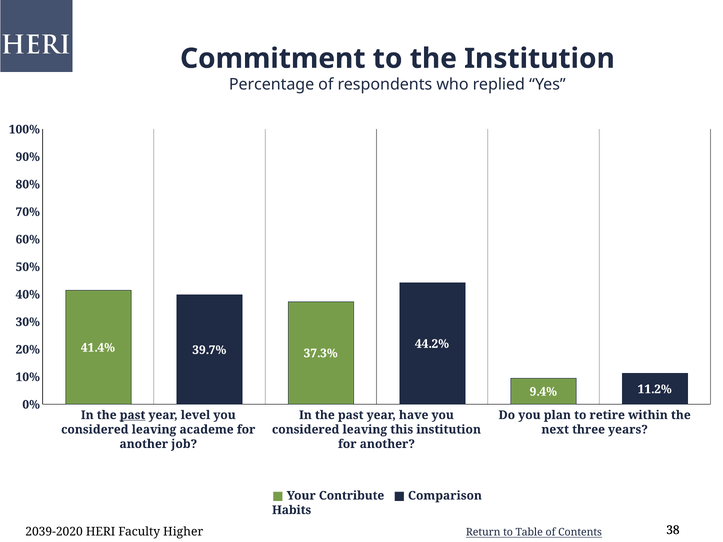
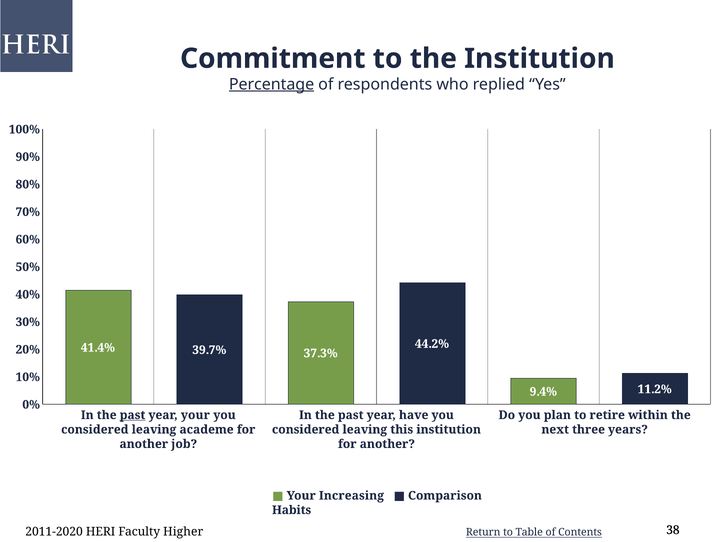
Percentage underline: none -> present (272, 84)
year level: level -> your (195, 415)
Contribute: Contribute -> Increasing (351, 496)
2039-2020: 2039-2020 -> 2011-2020 (54, 532)
